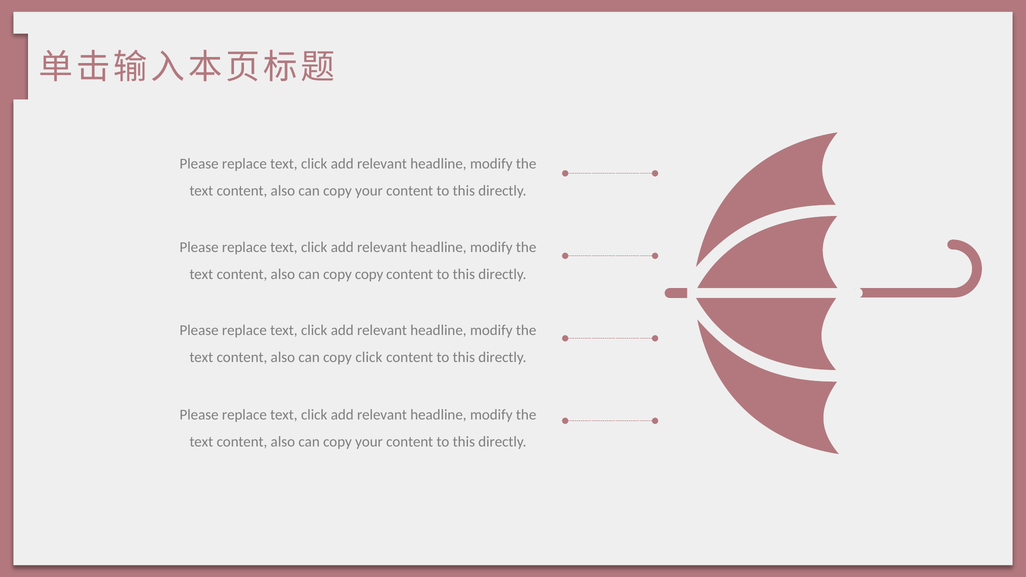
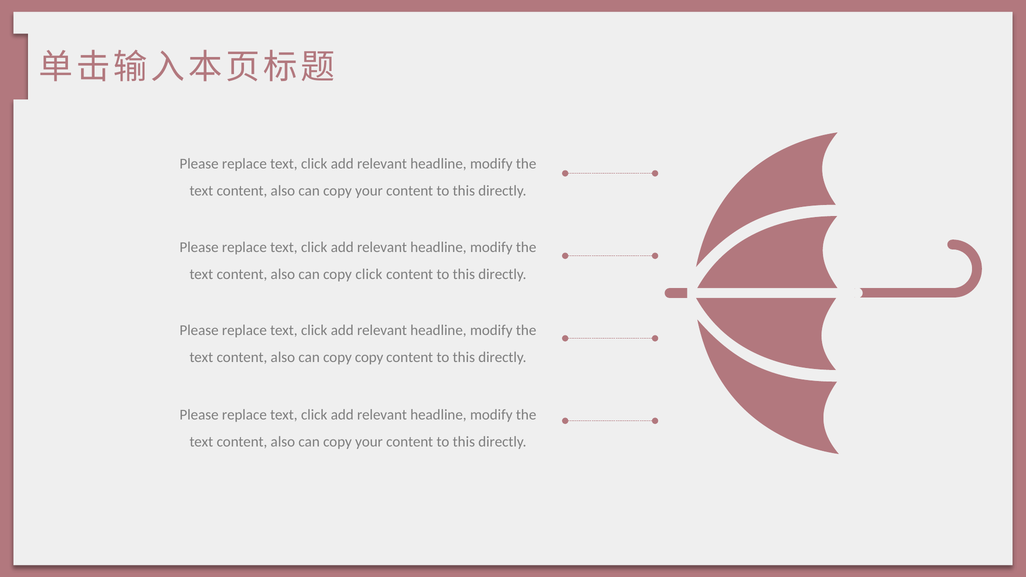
copy copy: copy -> click (369, 275)
copy click: click -> copy (369, 357)
